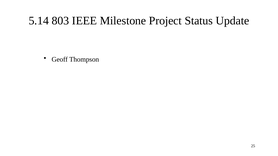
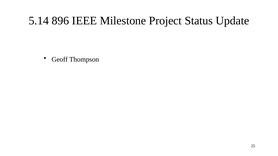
803: 803 -> 896 (60, 21)
